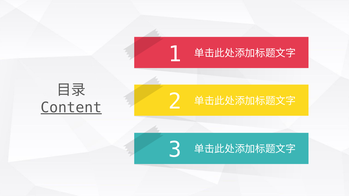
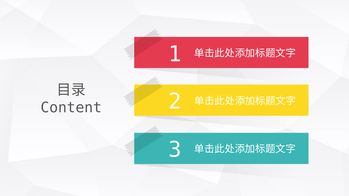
Content underline: present -> none (71, 108)
